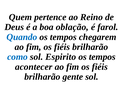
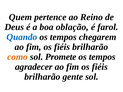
como colour: blue -> orange (17, 57)
Espirito: Espirito -> Promete (61, 57)
acontecer: acontecer -> agradecer (34, 67)
